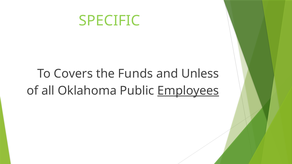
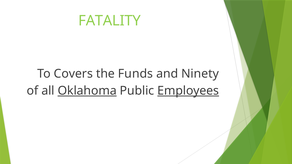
SPECIFIC: SPECIFIC -> FATALITY (110, 21)
Unless: Unless -> Ninety (200, 74)
Oklahoma underline: none -> present (87, 91)
